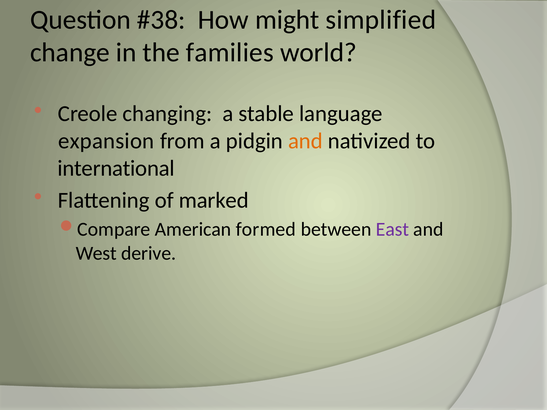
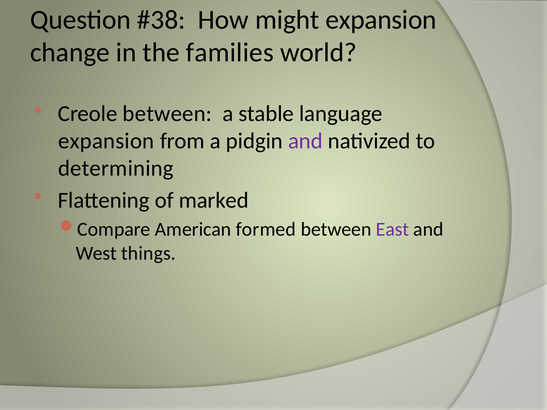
might simplified: simplified -> expansion (381, 20)
Creole changing: changing -> between (167, 114)
and colour: orange -> purple (305, 141)
international: international -> determining (116, 168)
derive: derive -> things (149, 253)
